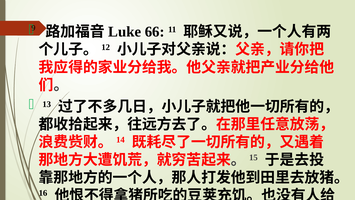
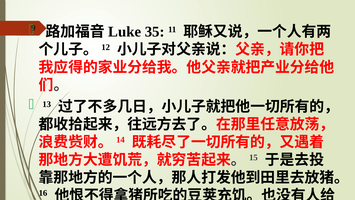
66: 66 -> 35 (155, 32)
